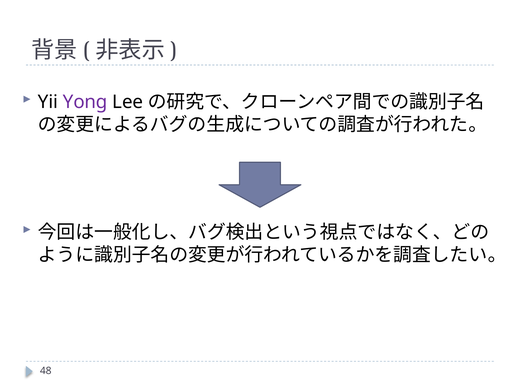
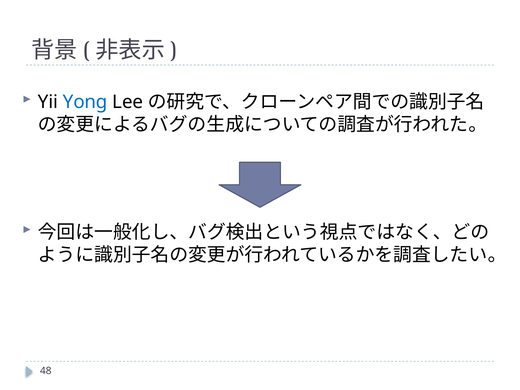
Yong colour: purple -> blue (85, 102)
